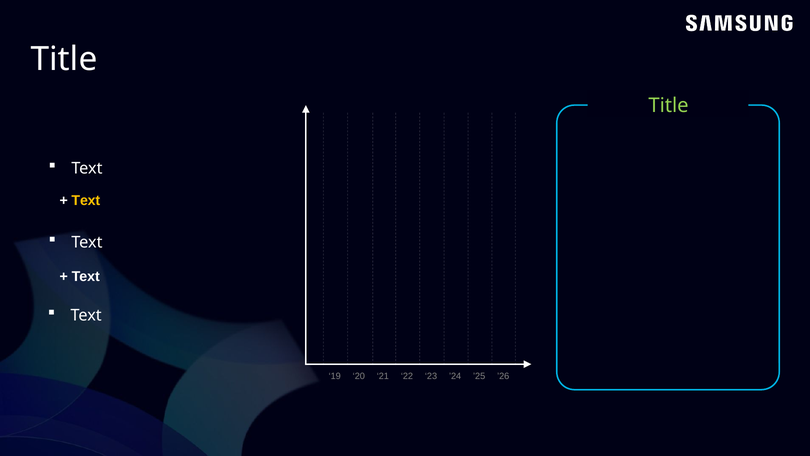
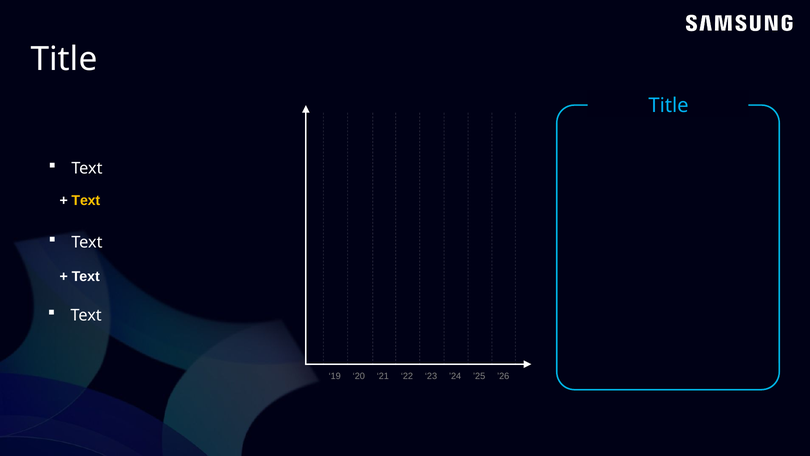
Title colour: light green -> light blue (669, 105)
